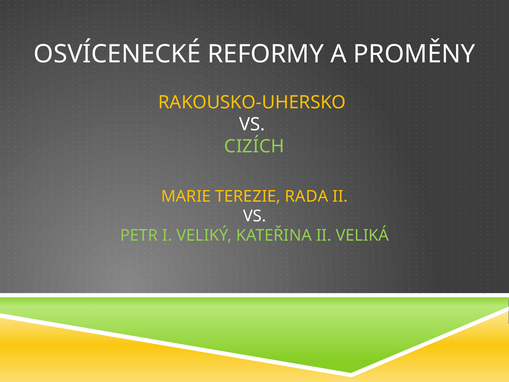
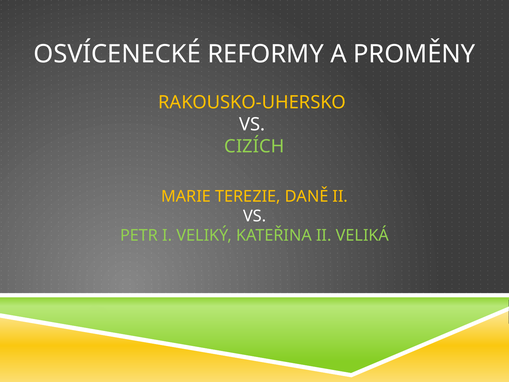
RADA: RADA -> DANĚ (307, 196)
